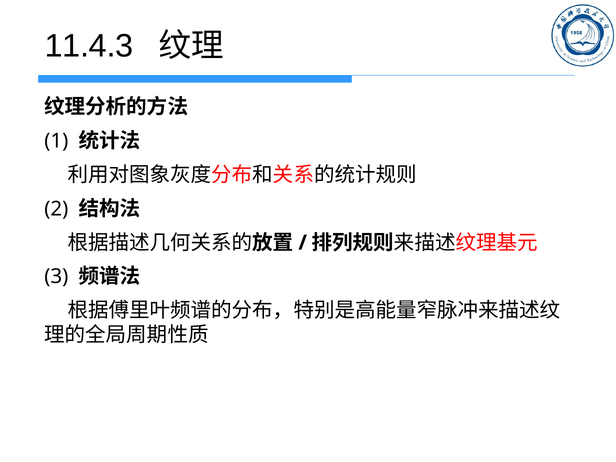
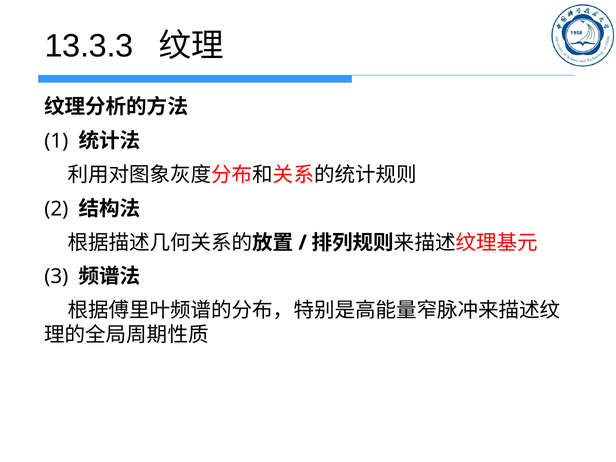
11.4.3: 11.4.3 -> 13.3.3 (89, 46)
